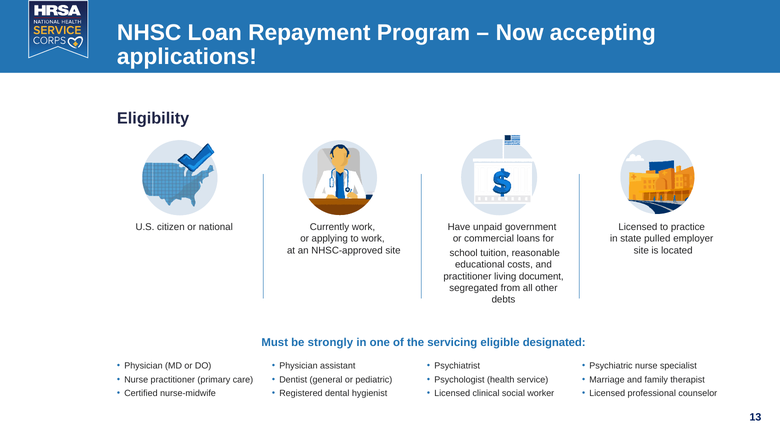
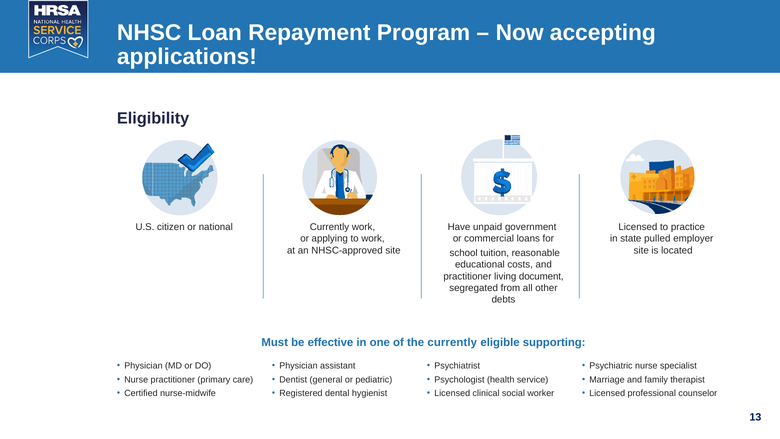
strongly: strongly -> effective (330, 342)
the servicing: servicing -> currently (452, 342)
designated: designated -> supporting (554, 342)
